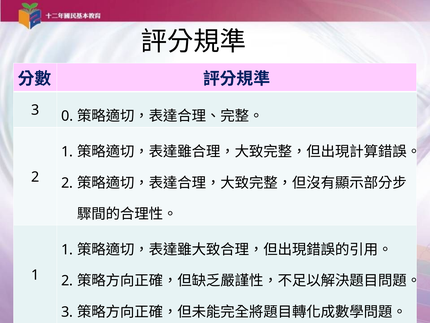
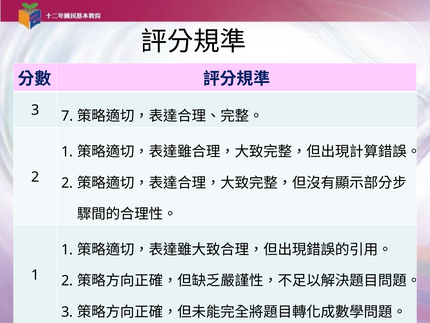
3 0: 0 -> 7 (67, 116)
